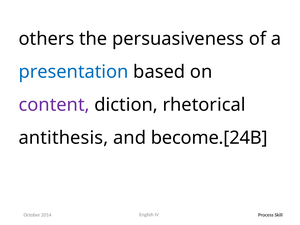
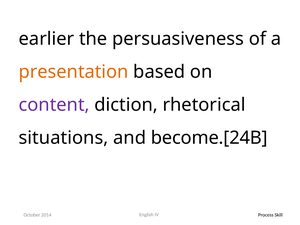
others: others -> earlier (46, 39)
presentation colour: blue -> orange (74, 72)
antithesis: antithesis -> situations (63, 138)
